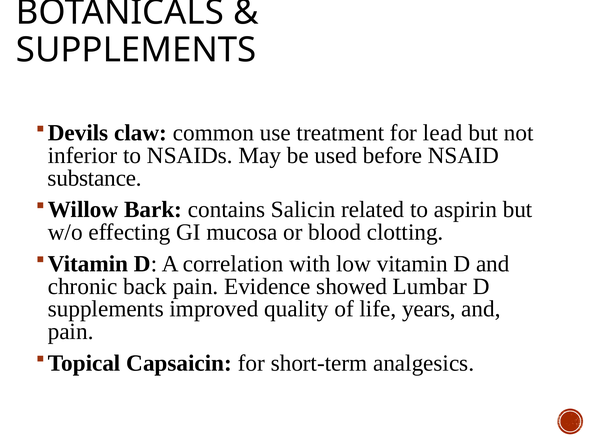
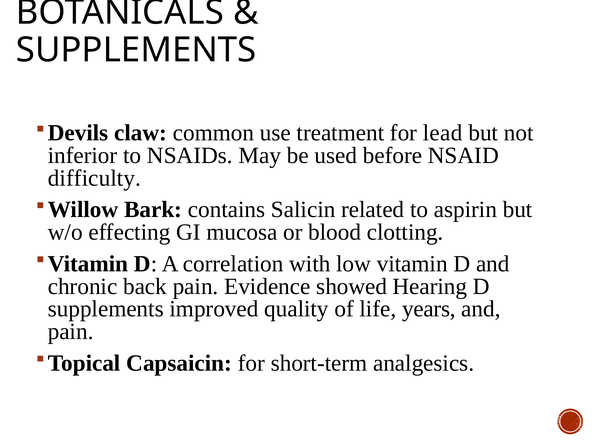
substance: substance -> difficulty (94, 178)
Lumbar: Lumbar -> Hearing (430, 287)
